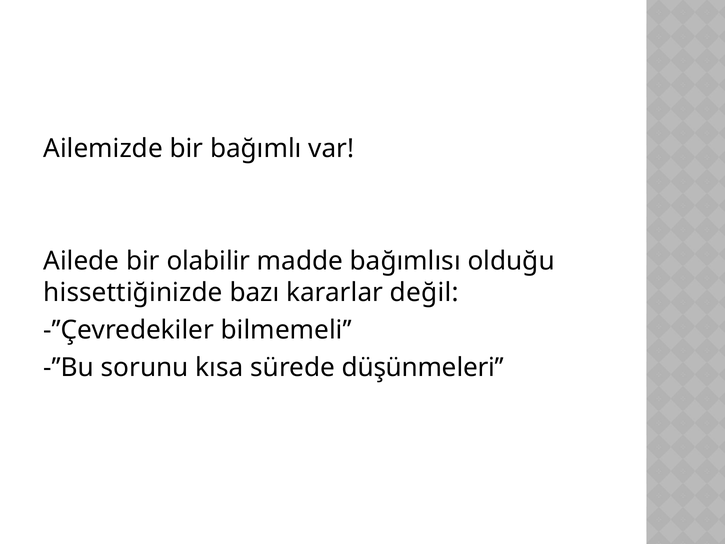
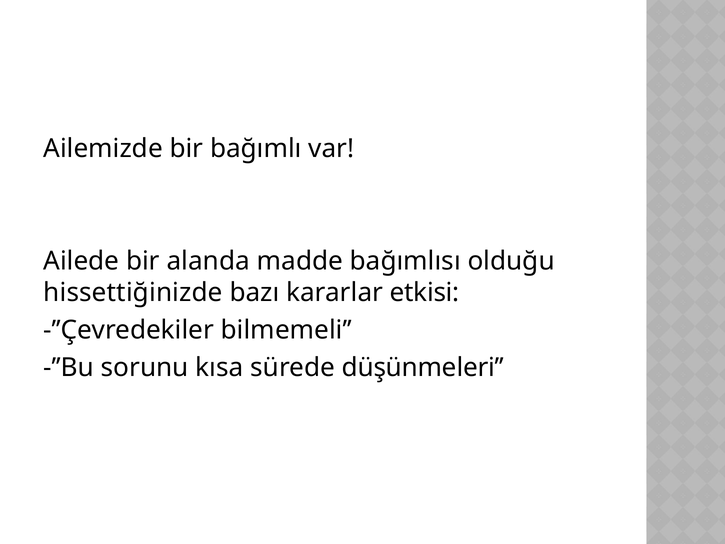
olabilir: olabilir -> alanda (208, 261)
değil: değil -> etkisi (425, 292)
